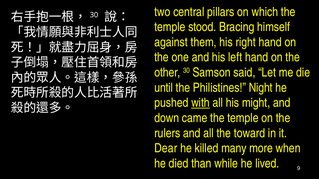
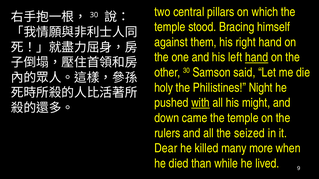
hand underline: none -> present (257, 57)
until: until -> holy (164, 88)
toward: toward -> seized (249, 133)
